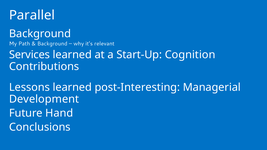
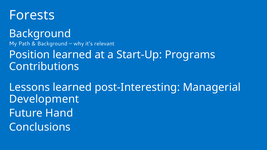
Parallel: Parallel -> Forests (32, 15)
Services: Services -> Position (29, 55)
Cognition: Cognition -> Programs (190, 55)
